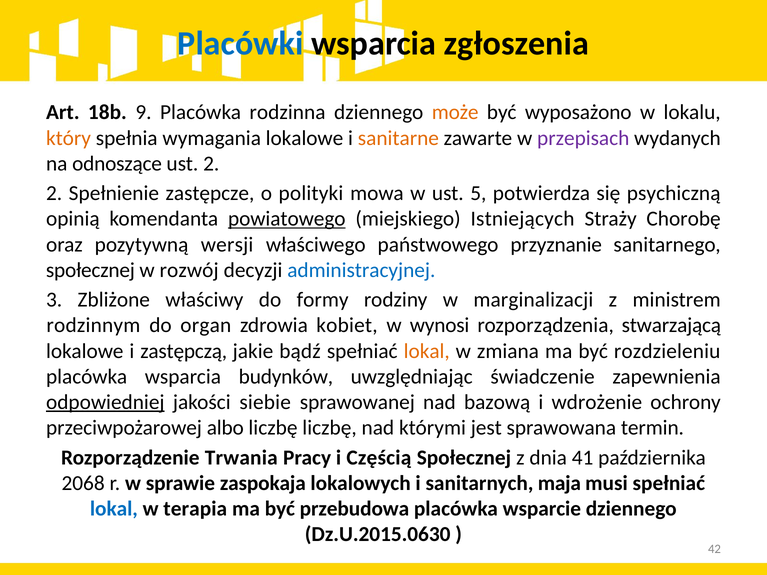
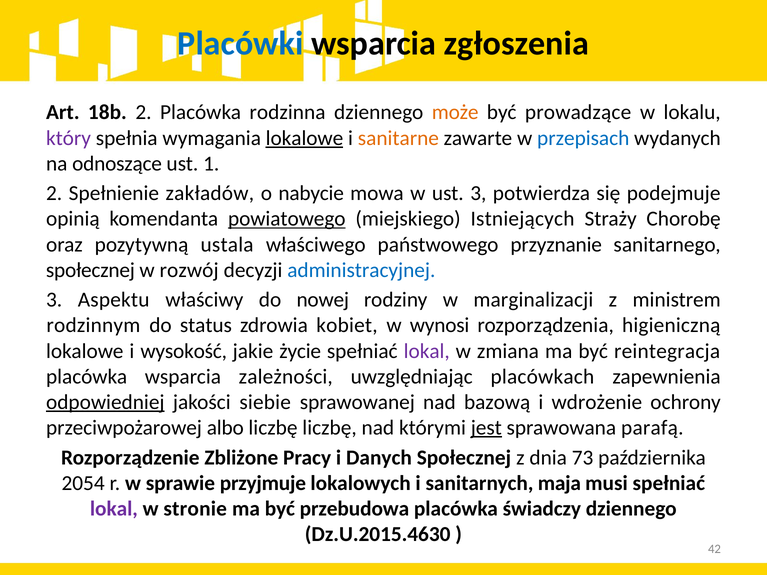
18b 9: 9 -> 2 (143, 112)
wyposażono: wyposażono -> prowadzące (578, 112)
który colour: orange -> purple (68, 138)
lokalowe underline: none -> present (304, 138)
przepisach colour: purple -> blue (583, 138)
ust 2: 2 -> 1 (211, 164)
zastępcze: zastępcze -> zakładów (210, 193)
polityki: polityki -> nabycie (311, 193)
ust 5: 5 -> 3 (478, 193)
psychiczną: psychiczną -> podejmuje (674, 193)
wersji: wersji -> ustala (227, 245)
Zbliżone: Zbliżone -> Aspektu (114, 300)
formy: formy -> nowej (323, 300)
organ: organ -> status (206, 326)
stwarzającą: stwarzającą -> higieniczną (671, 326)
zastępczą: zastępczą -> wysokość (184, 351)
bądź: bądź -> życie (300, 351)
lokal colour: orange -> purple (427, 351)
rozdzieleniu: rozdzieleniu -> reintegracja (667, 351)
budynków: budynków -> zależności (286, 377)
świadczenie: świadczenie -> placówkach (542, 377)
jest underline: none -> present (486, 428)
termin: termin -> parafą (652, 428)
Trwania: Trwania -> Zbliżone (241, 458)
Częścią: Częścią -> Danych (379, 458)
41: 41 -> 73 (583, 458)
2068: 2068 -> 2054 (83, 483)
zaspokaja: zaspokaja -> przyjmuje (263, 483)
lokal colour: blue -> purple (114, 509)
terapia: terapia -> stronie (195, 509)
wsparcie: wsparcie -> świadczy (542, 509)
Dz.U.2015.0630: Dz.U.2015.0630 -> Dz.U.2015.4630 (378, 534)
